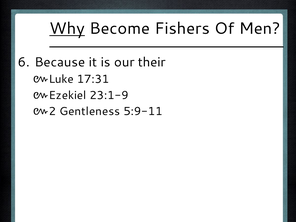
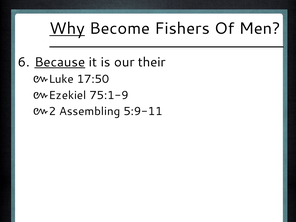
Because underline: none -> present (60, 62)
17:31: 17:31 -> 17:50 (93, 79)
23:1-9: 23:1-9 -> 75:1-9 (109, 95)
Gentleness: Gentleness -> Assembling (90, 111)
